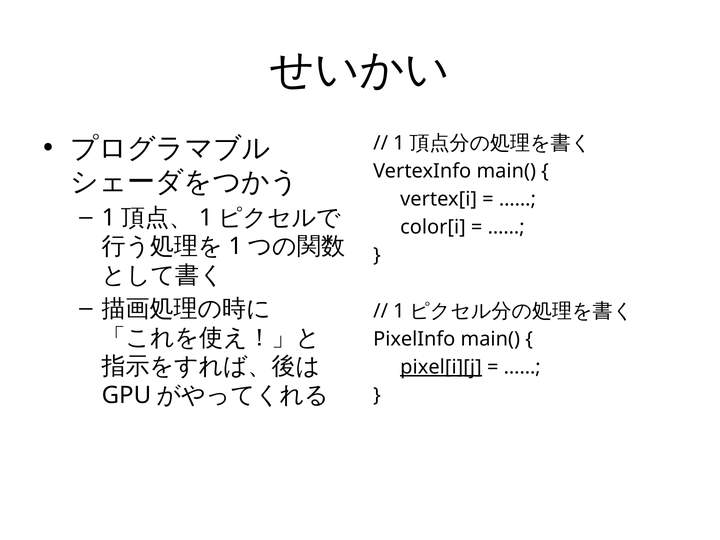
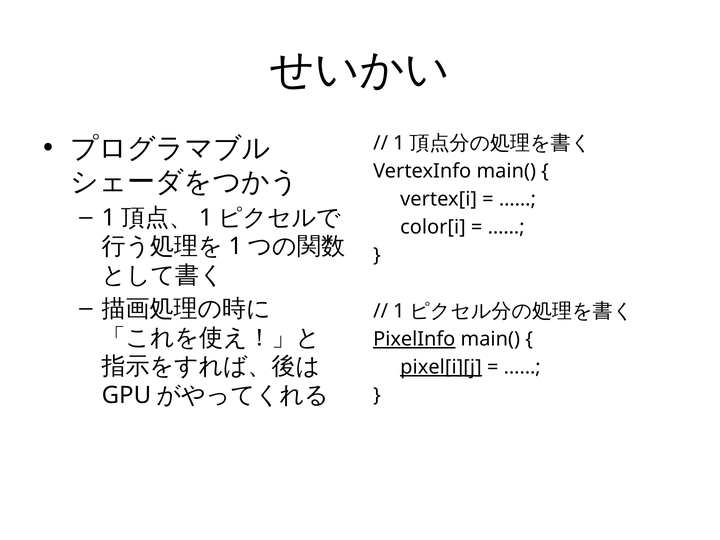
PixelInfo underline: none -> present (414, 339)
